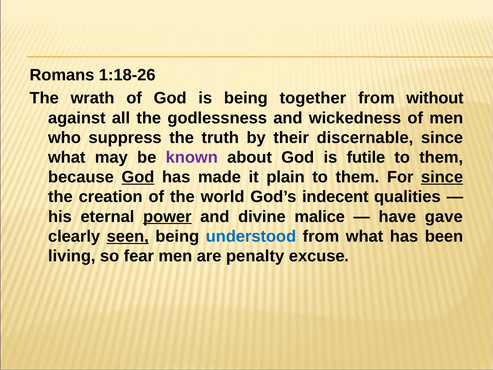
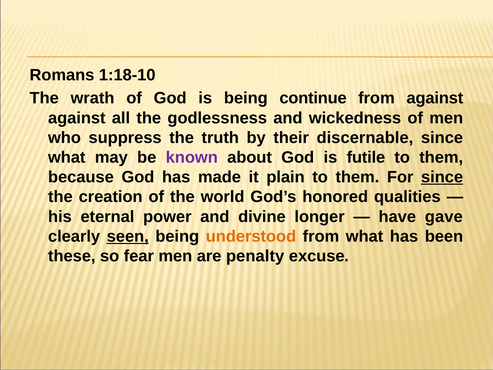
1:18-26: 1:18-26 -> 1:18-10 (127, 75)
together: together -> continue (313, 98)
from without: without -> against (435, 98)
God underline: present -> none (138, 177)
indecent: indecent -> honored (335, 197)
power underline: present -> none (167, 216)
malice: malice -> longer (320, 216)
understood colour: blue -> orange (251, 236)
living: living -> these (72, 256)
